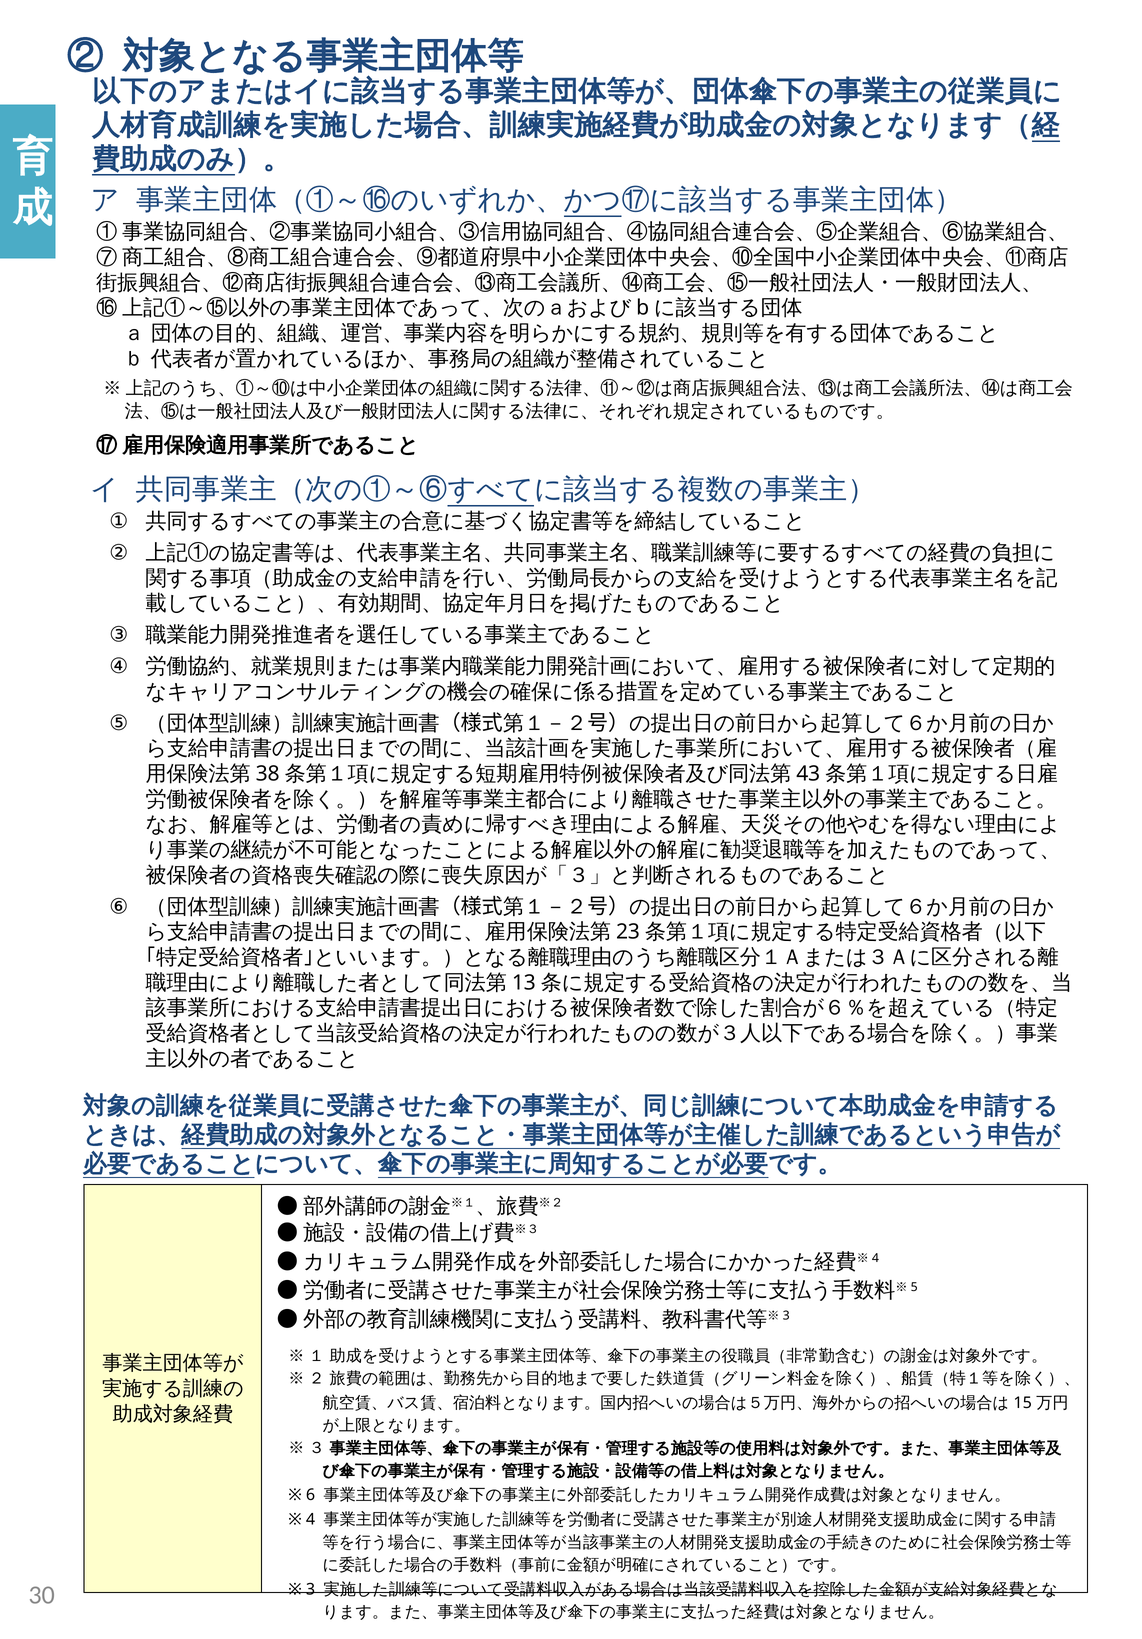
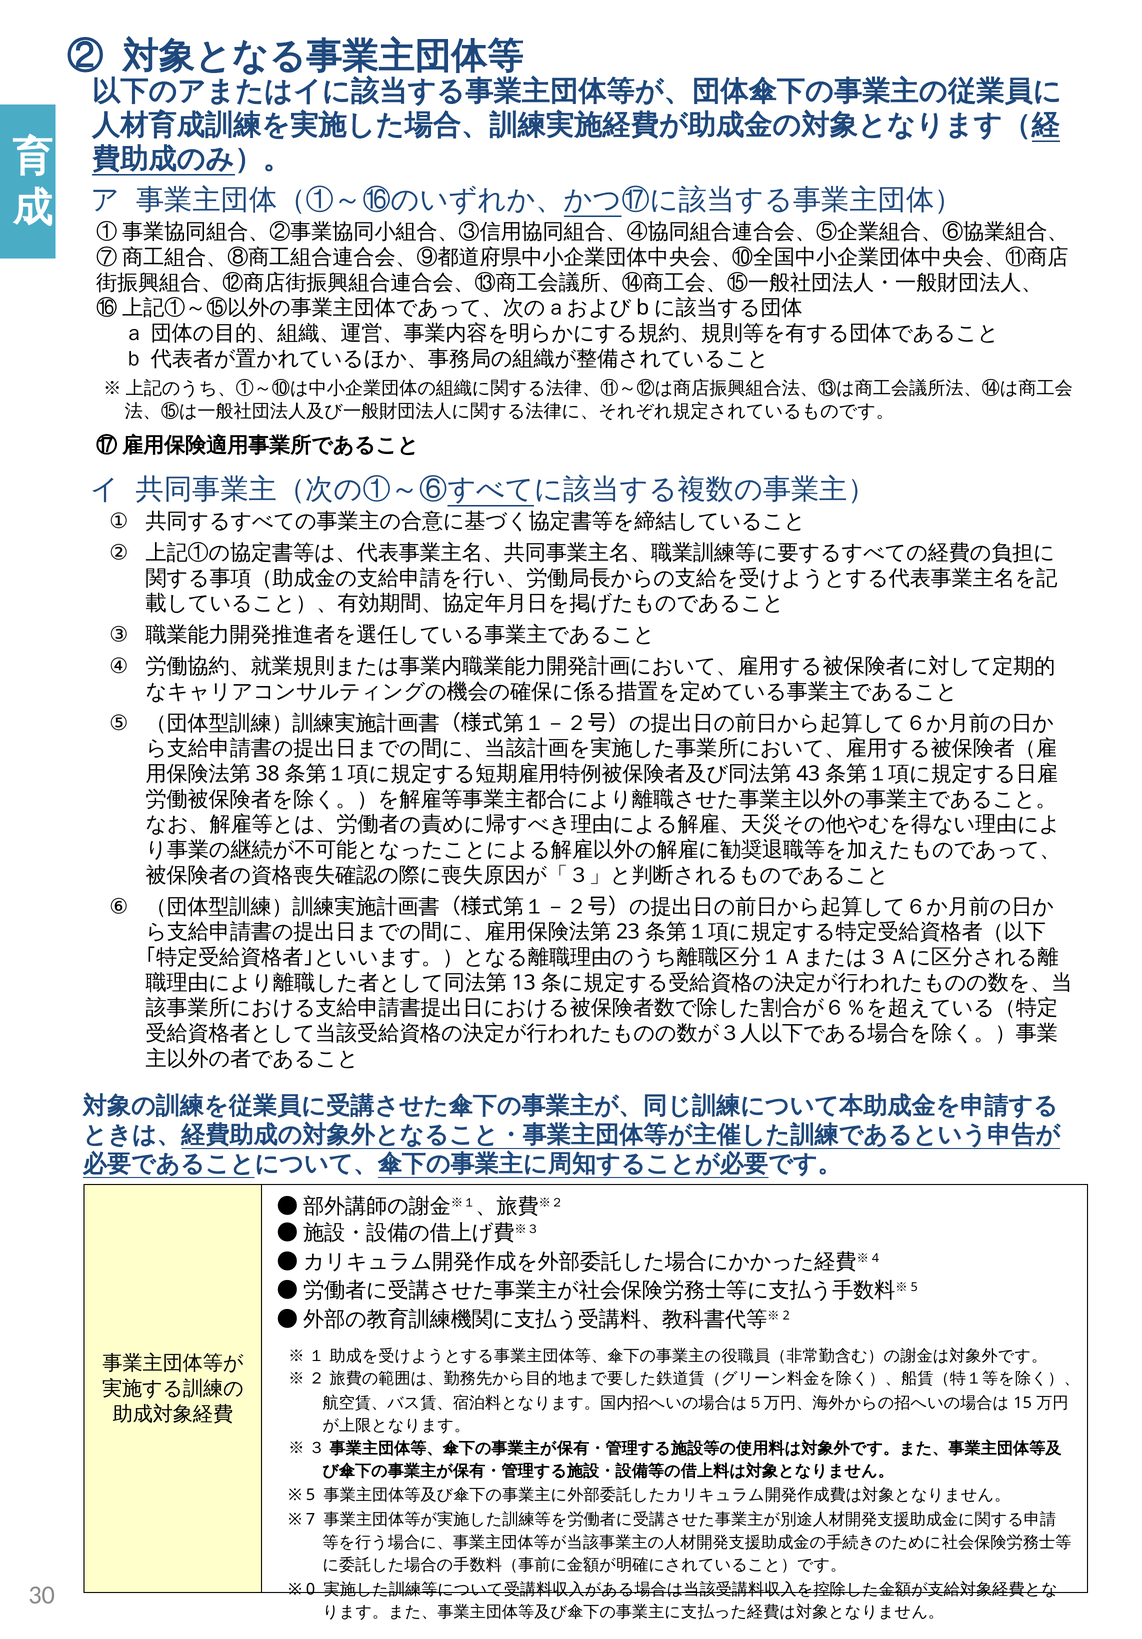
3: 3 -> 2 (786, 1315)
6: 6 -> 5 (310, 1495)
4: 4 -> 7 (310, 1519)
3: 3 -> 0 (310, 1589)
